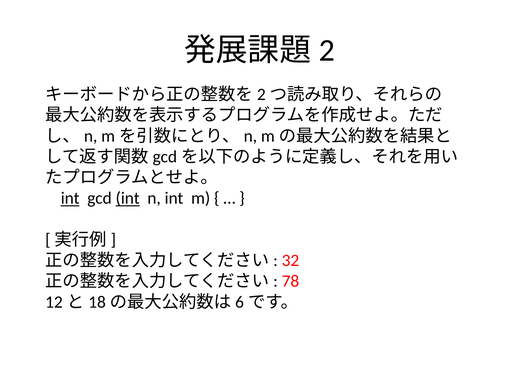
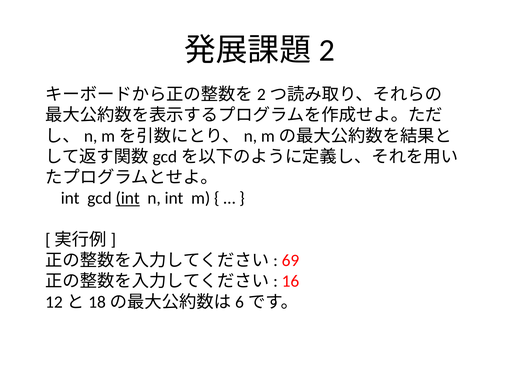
int underline: present -> none (70, 198)
32: 32 -> 69 (290, 261)
78: 78 -> 16 (290, 281)
